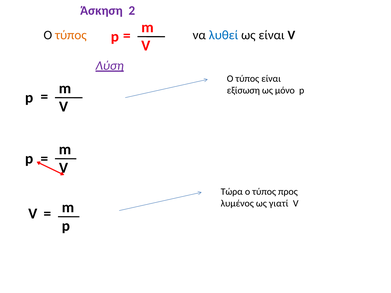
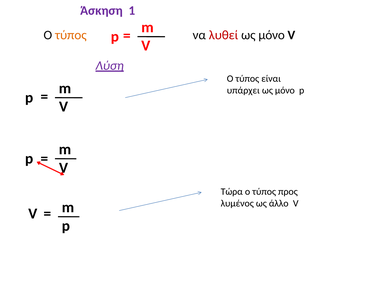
2: 2 -> 1 (132, 11)
λυθεί colour: blue -> red (224, 35)
είναι: είναι -> μόνο (272, 35)
εξίσωση: εξίσωση -> υπάρχει (243, 90)
γιατί: γιατί -> άλλο (279, 203)
